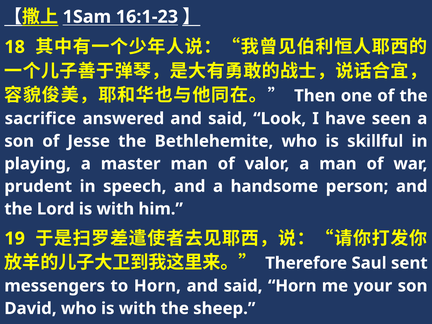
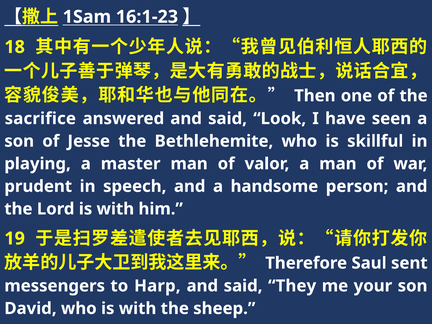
to Horn: Horn -> Harp (157, 286)
said Horn: Horn -> They (292, 286)
